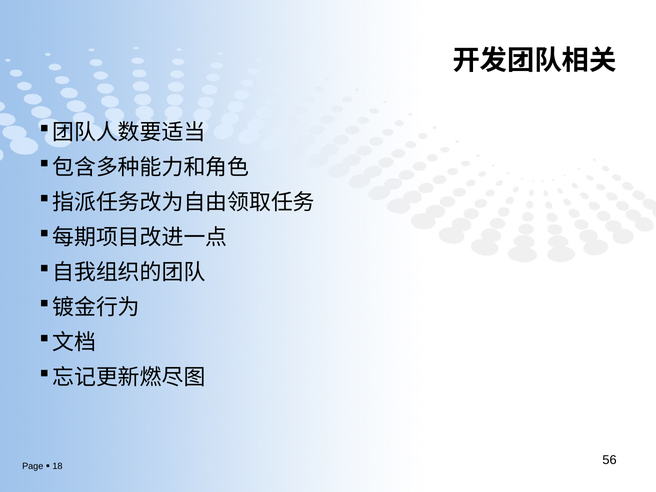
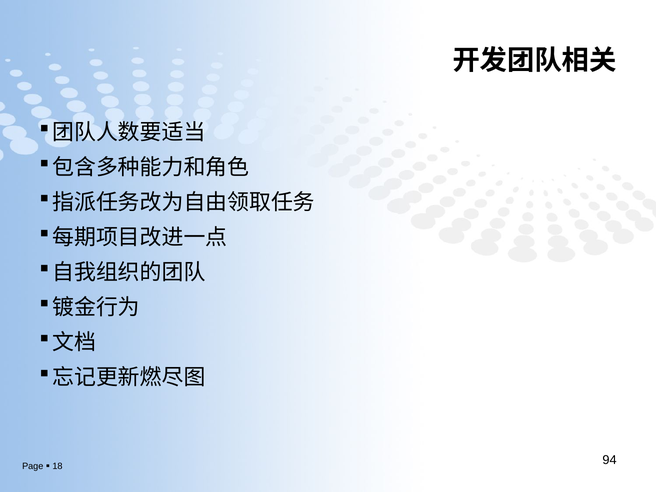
56: 56 -> 94 (610, 460)
